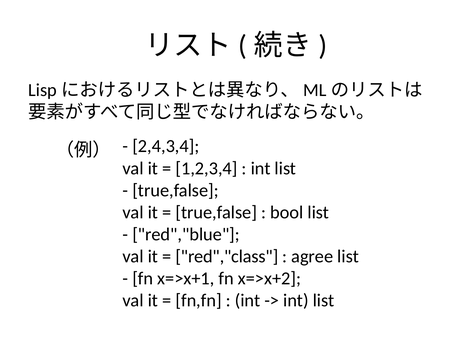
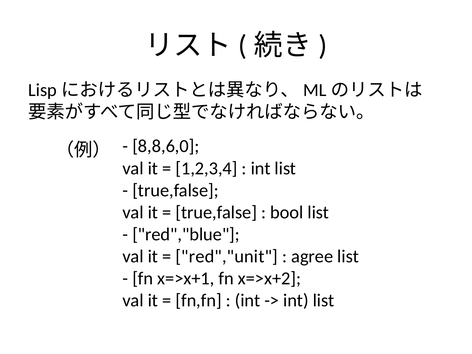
2,4,3,4: 2,4,3,4 -> 8,8,6,0 (166, 146)
red","class: red","class -> red","unit (227, 256)
